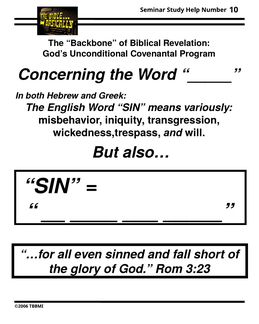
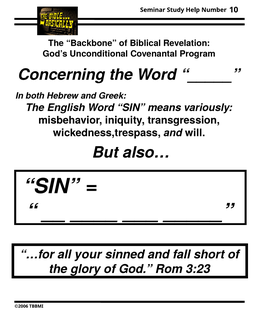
even: even -> your (88, 254)
